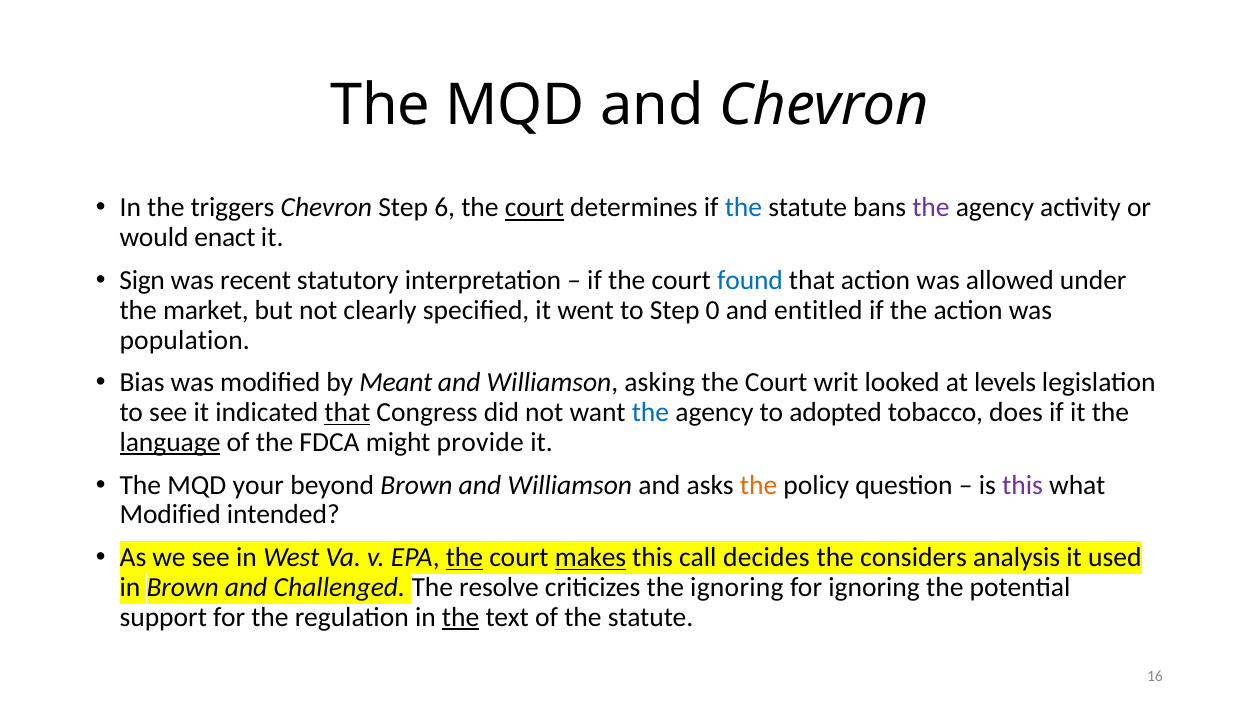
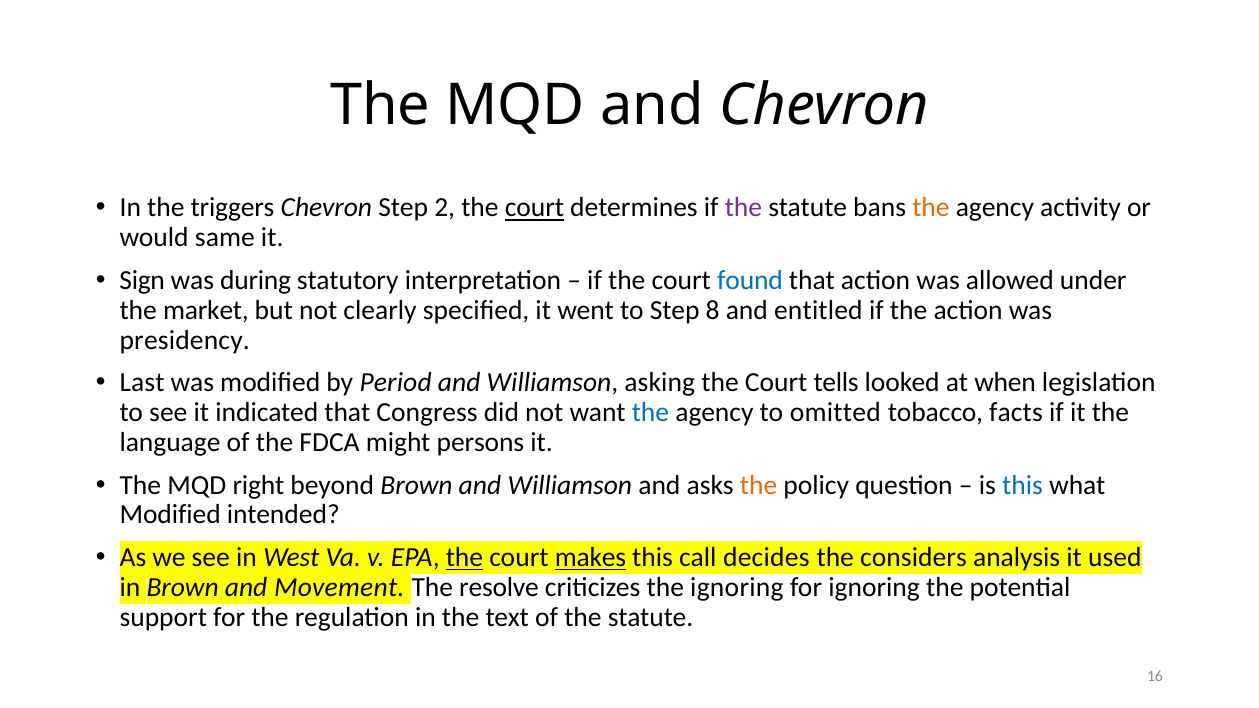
6: 6 -> 2 (445, 208)
the colour: blue -> purple (743, 208)
the colour: purple -> orange (931, 208)
enact: enact -> same (225, 238)
recent: recent -> during (256, 281)
0: 0 -> 8 (713, 310)
population: population -> presidency (185, 340)
Bias: Bias -> Last (142, 383)
Meant: Meant -> Period (396, 383)
writ: writ -> tells (836, 383)
levels: levels -> when (1005, 383)
that underline: present -> none (347, 413)
adopted: adopted -> omitted (835, 413)
does: does -> facts (1016, 413)
language underline: present -> none (170, 442)
provide: provide -> persons (480, 442)
your: your -> right (258, 485)
this colour: purple -> blue (1022, 485)
Challenged: Challenged -> Movement (339, 588)
the underline: present -> none (461, 617)
